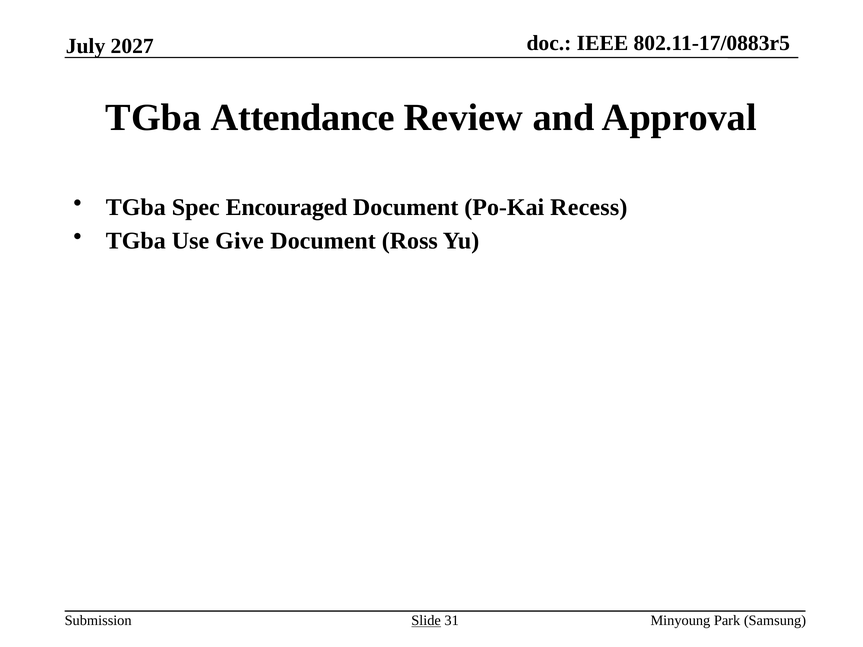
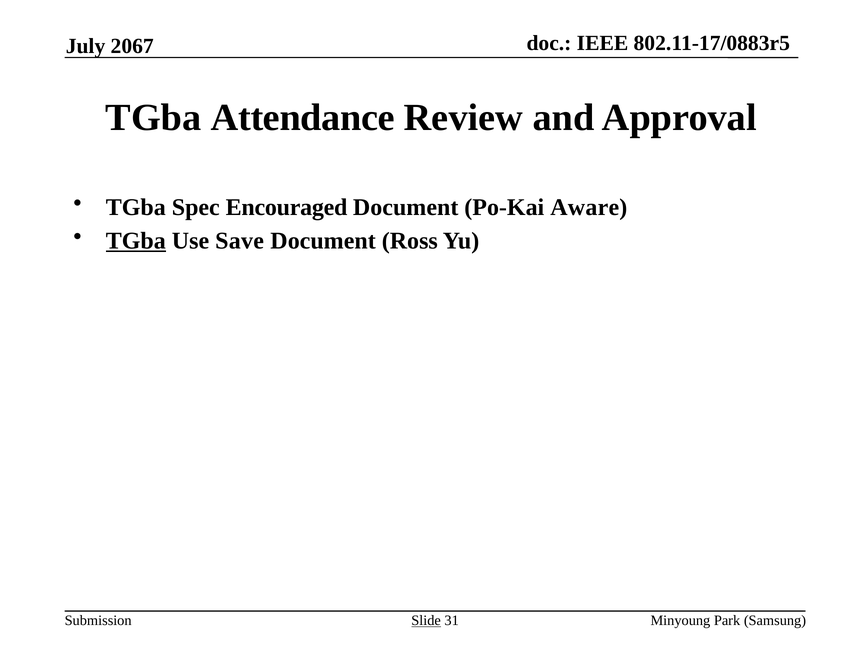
2027: 2027 -> 2067 (132, 46)
Recess: Recess -> Aware (589, 207)
TGba underline: none -> present (136, 241)
Give: Give -> Save (240, 241)
